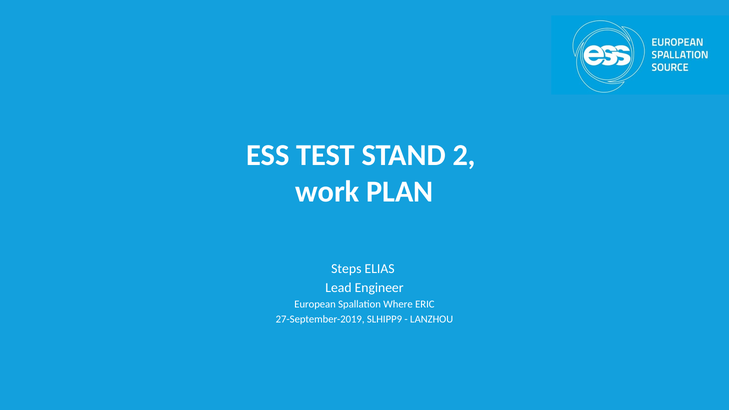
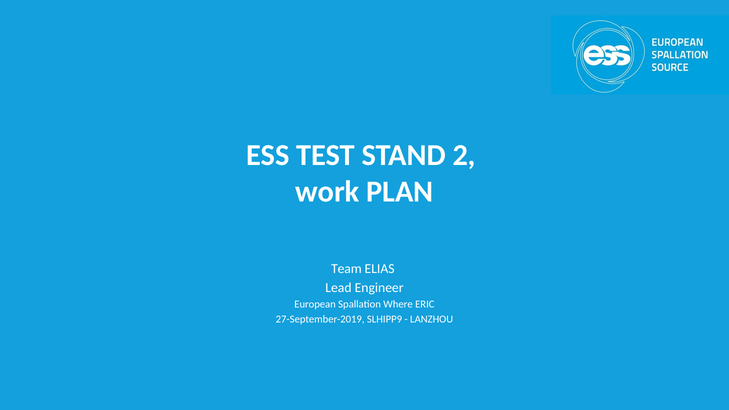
Steps: Steps -> Team (346, 269)
